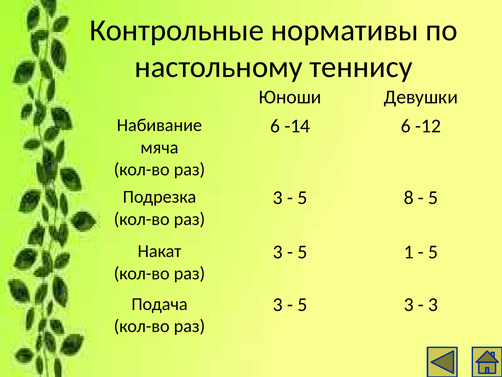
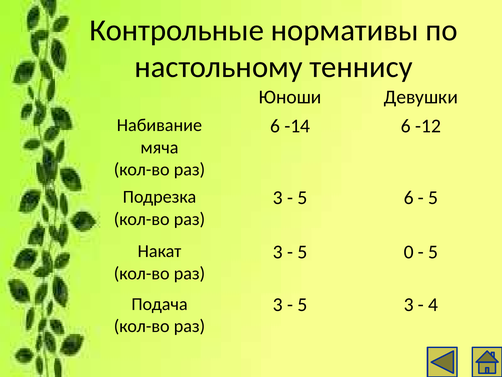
5 8: 8 -> 6 (409, 197)
1: 1 -> 0 (409, 252)
3: 3 -> 4 (433, 304)
